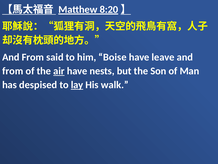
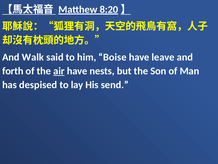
From: From -> Walk (33, 57)
from: from -> forth (13, 71)
lay underline: present -> none (77, 85)
walk: walk -> send (115, 85)
